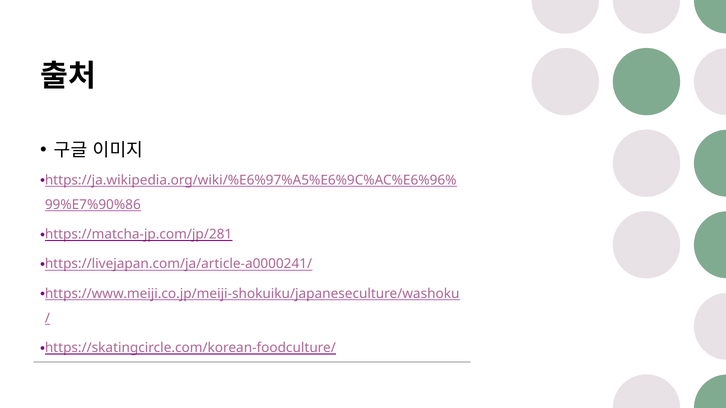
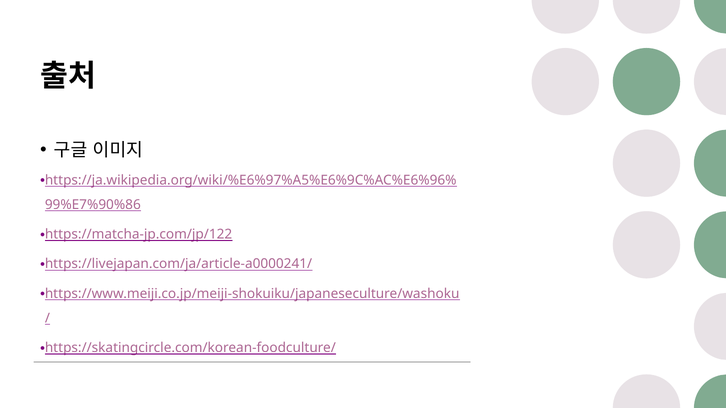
https://matcha-jp.com/jp/281: https://matcha-jp.com/jp/281 -> https://matcha-jp.com/jp/122 (139, 235)
